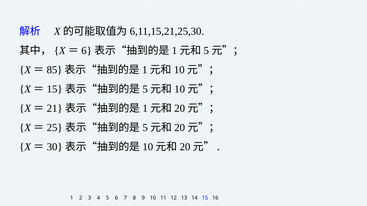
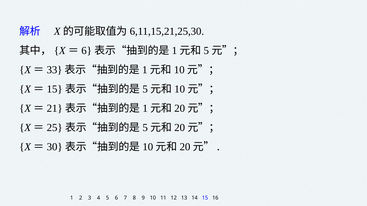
85: 85 -> 33 (54, 70)
